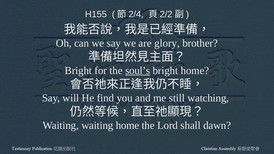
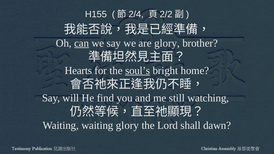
can underline: none -> present (82, 43)
Bright: Bright -> Hearts (78, 71)
waiting home: home -> glory (127, 125)
